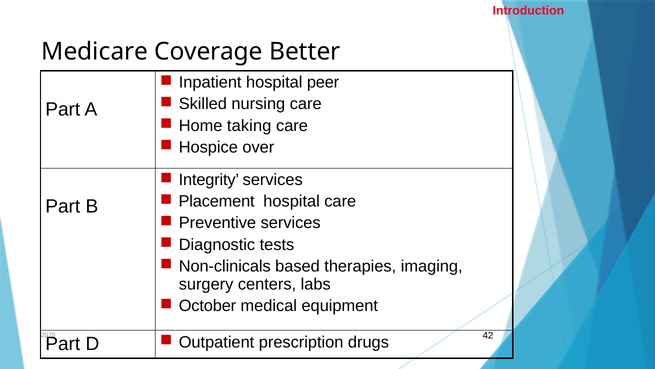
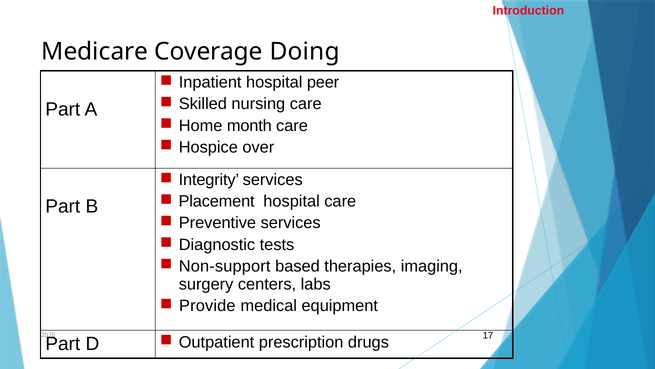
Better: Better -> Doing (305, 52)
taking: taking -> month (249, 125)
Non-clinicals: Non-clinicals -> Non-support (225, 266)
October: October -> Provide (207, 306)
42: 42 -> 17 (488, 335)
